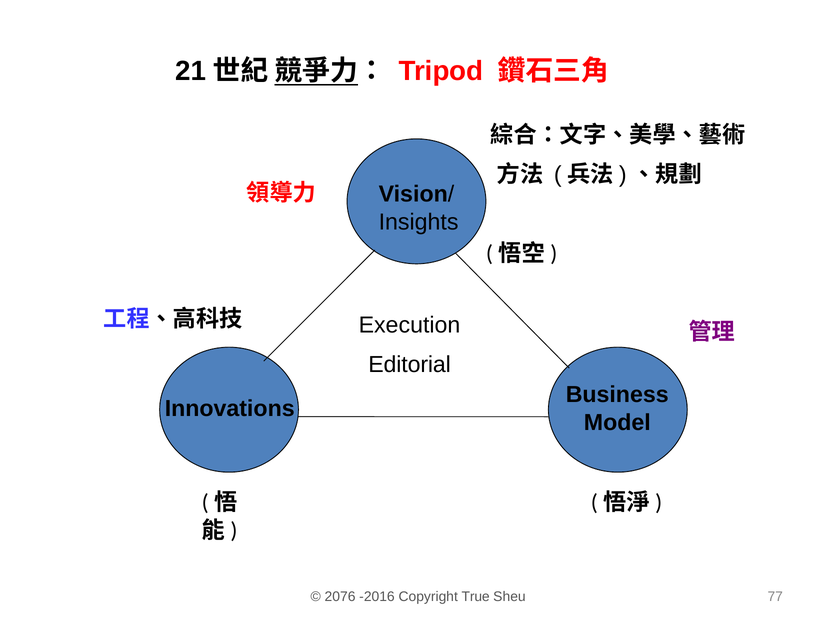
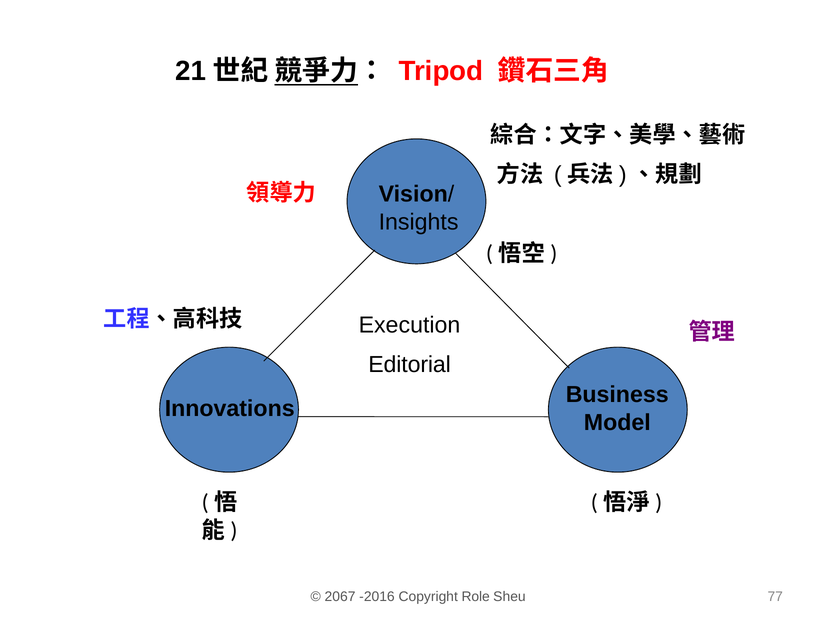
2076: 2076 -> 2067 (340, 597)
True: True -> Role (476, 597)
